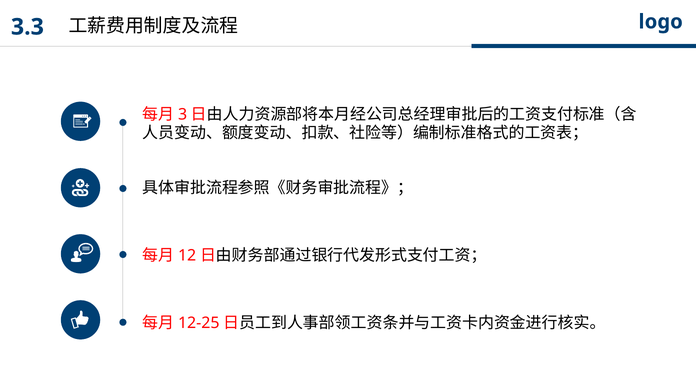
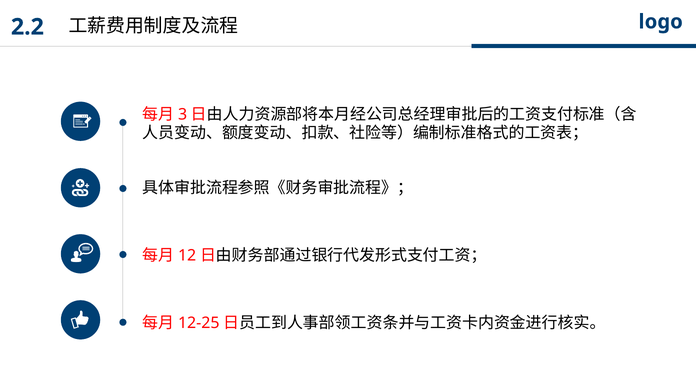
3.3: 3.3 -> 2.2 (27, 27)
